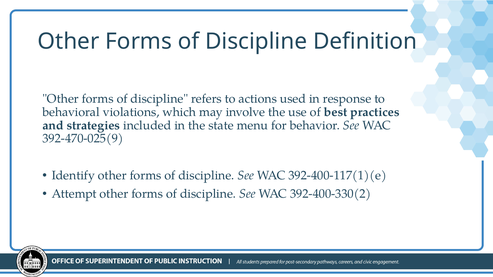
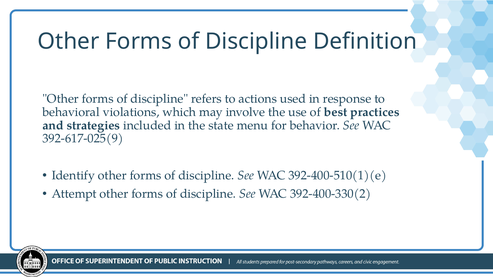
392-470-025(9: 392-470-025(9 -> 392-617-025(9 (83, 139)
392-400-117(1)(e: 392-400-117(1)(e -> 392-400-510(1)(e (338, 176)
